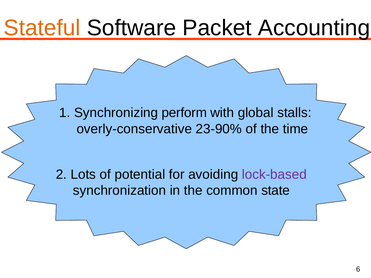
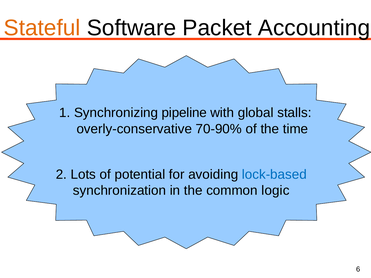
perform: perform -> pipeline (184, 113)
23-90%: 23-90% -> 70-90% (219, 129)
lock-based colour: purple -> blue (274, 175)
state: state -> logic (275, 191)
